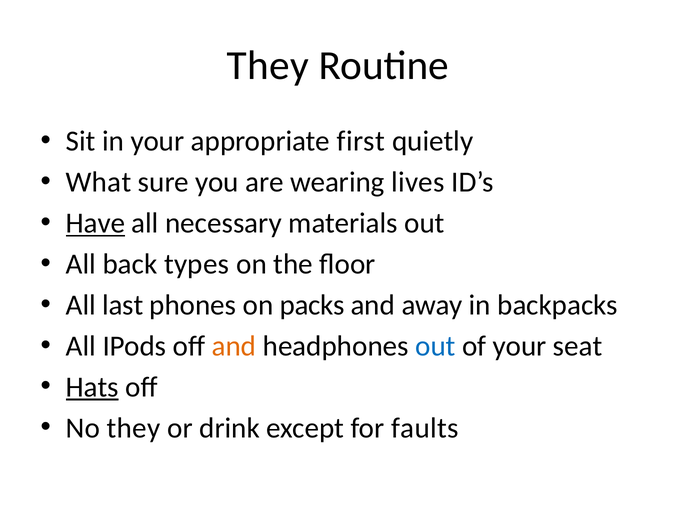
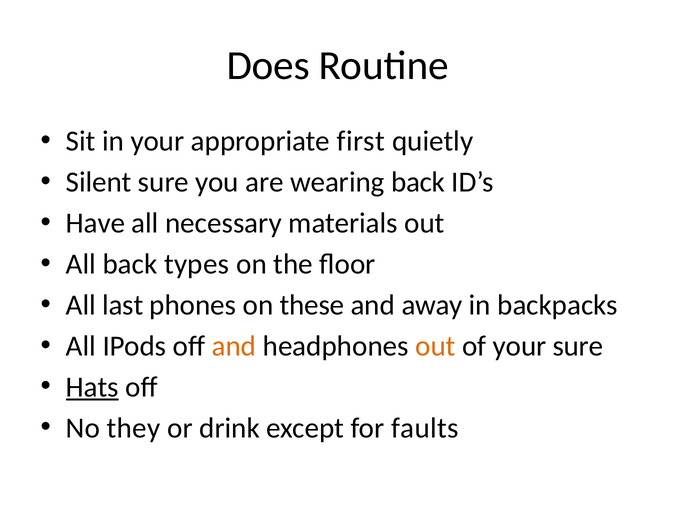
They: They -> Does (268, 65)
What: What -> Silent (99, 182)
wearing lives: lives -> back (418, 182)
Have underline: present -> none (95, 223)
packs: packs -> these (312, 305)
out colour: blue -> orange (435, 346)
your seat: seat -> sure (578, 346)
